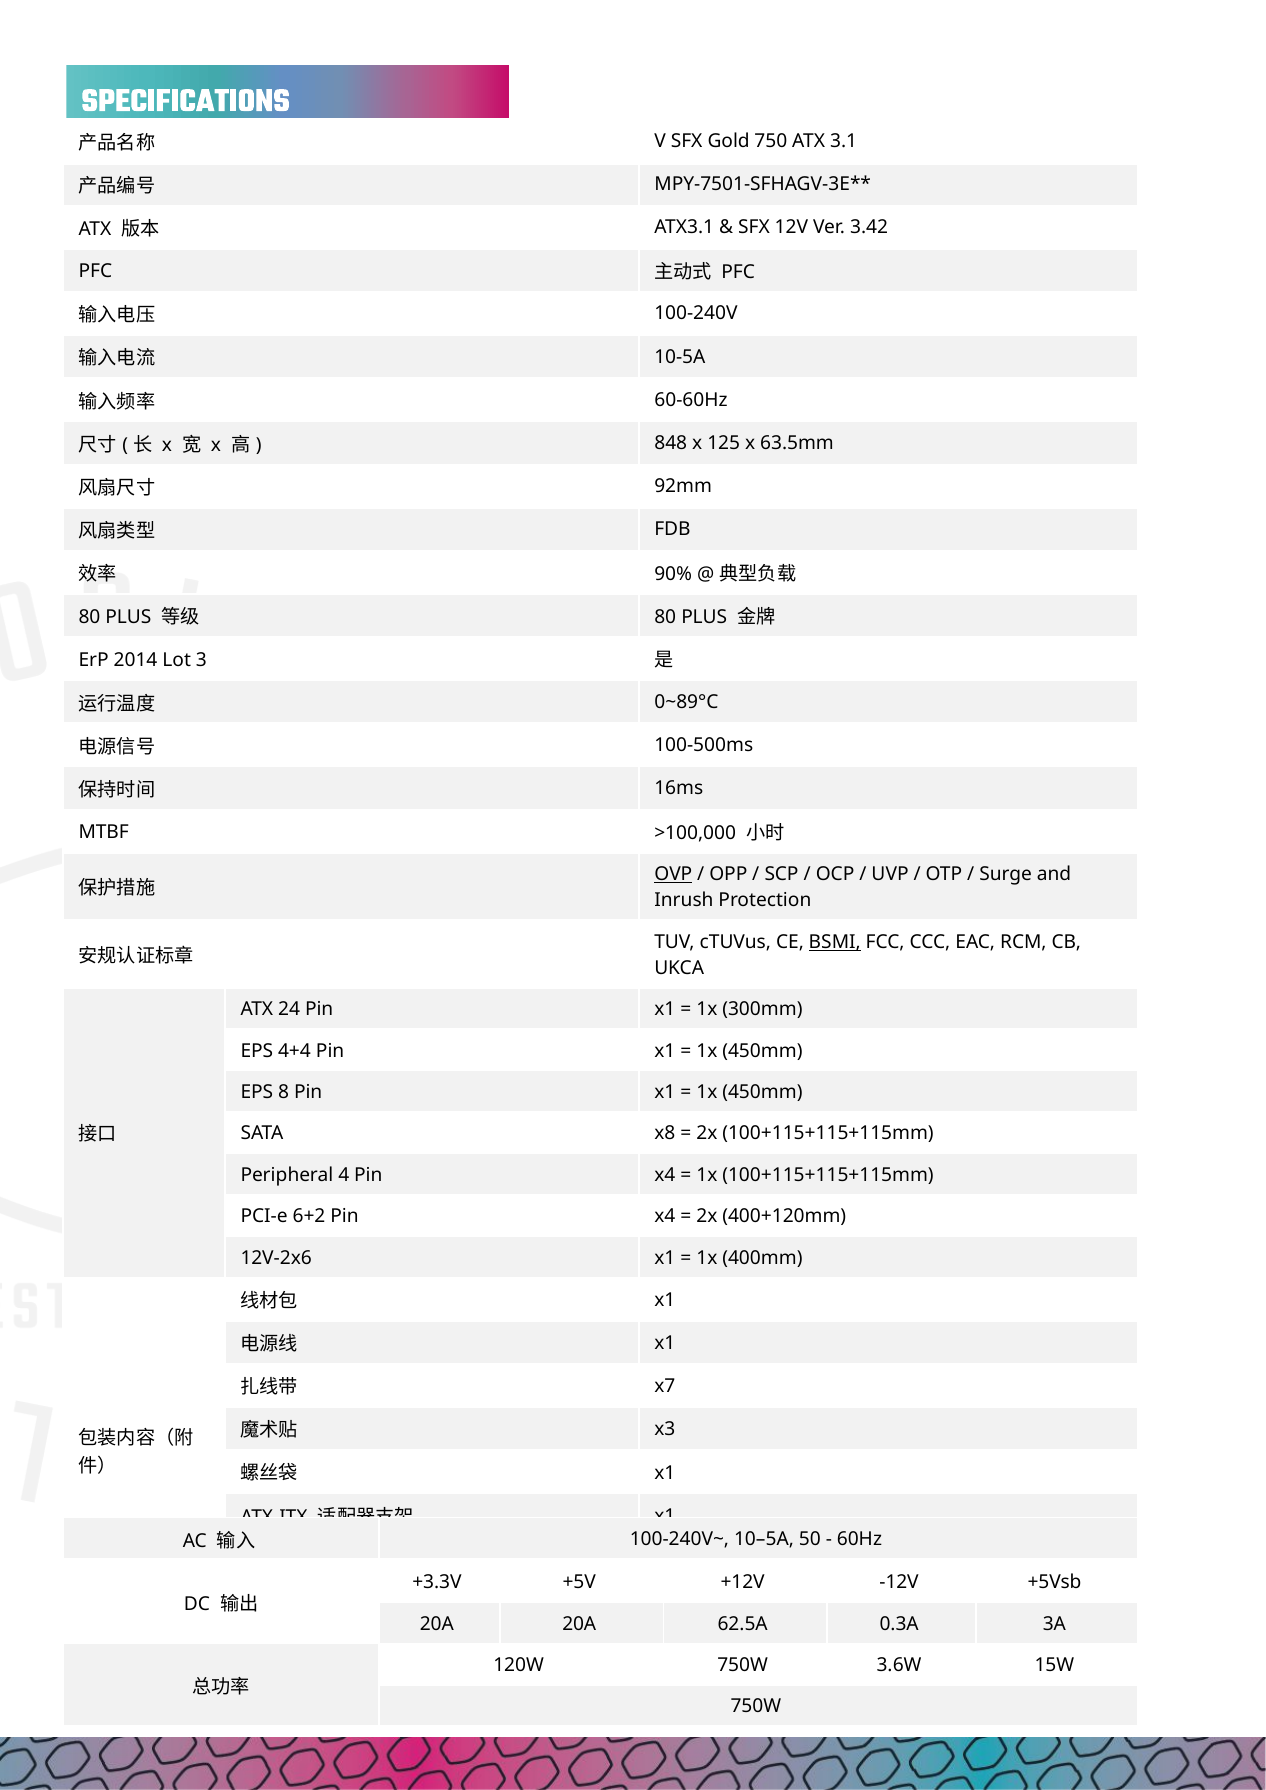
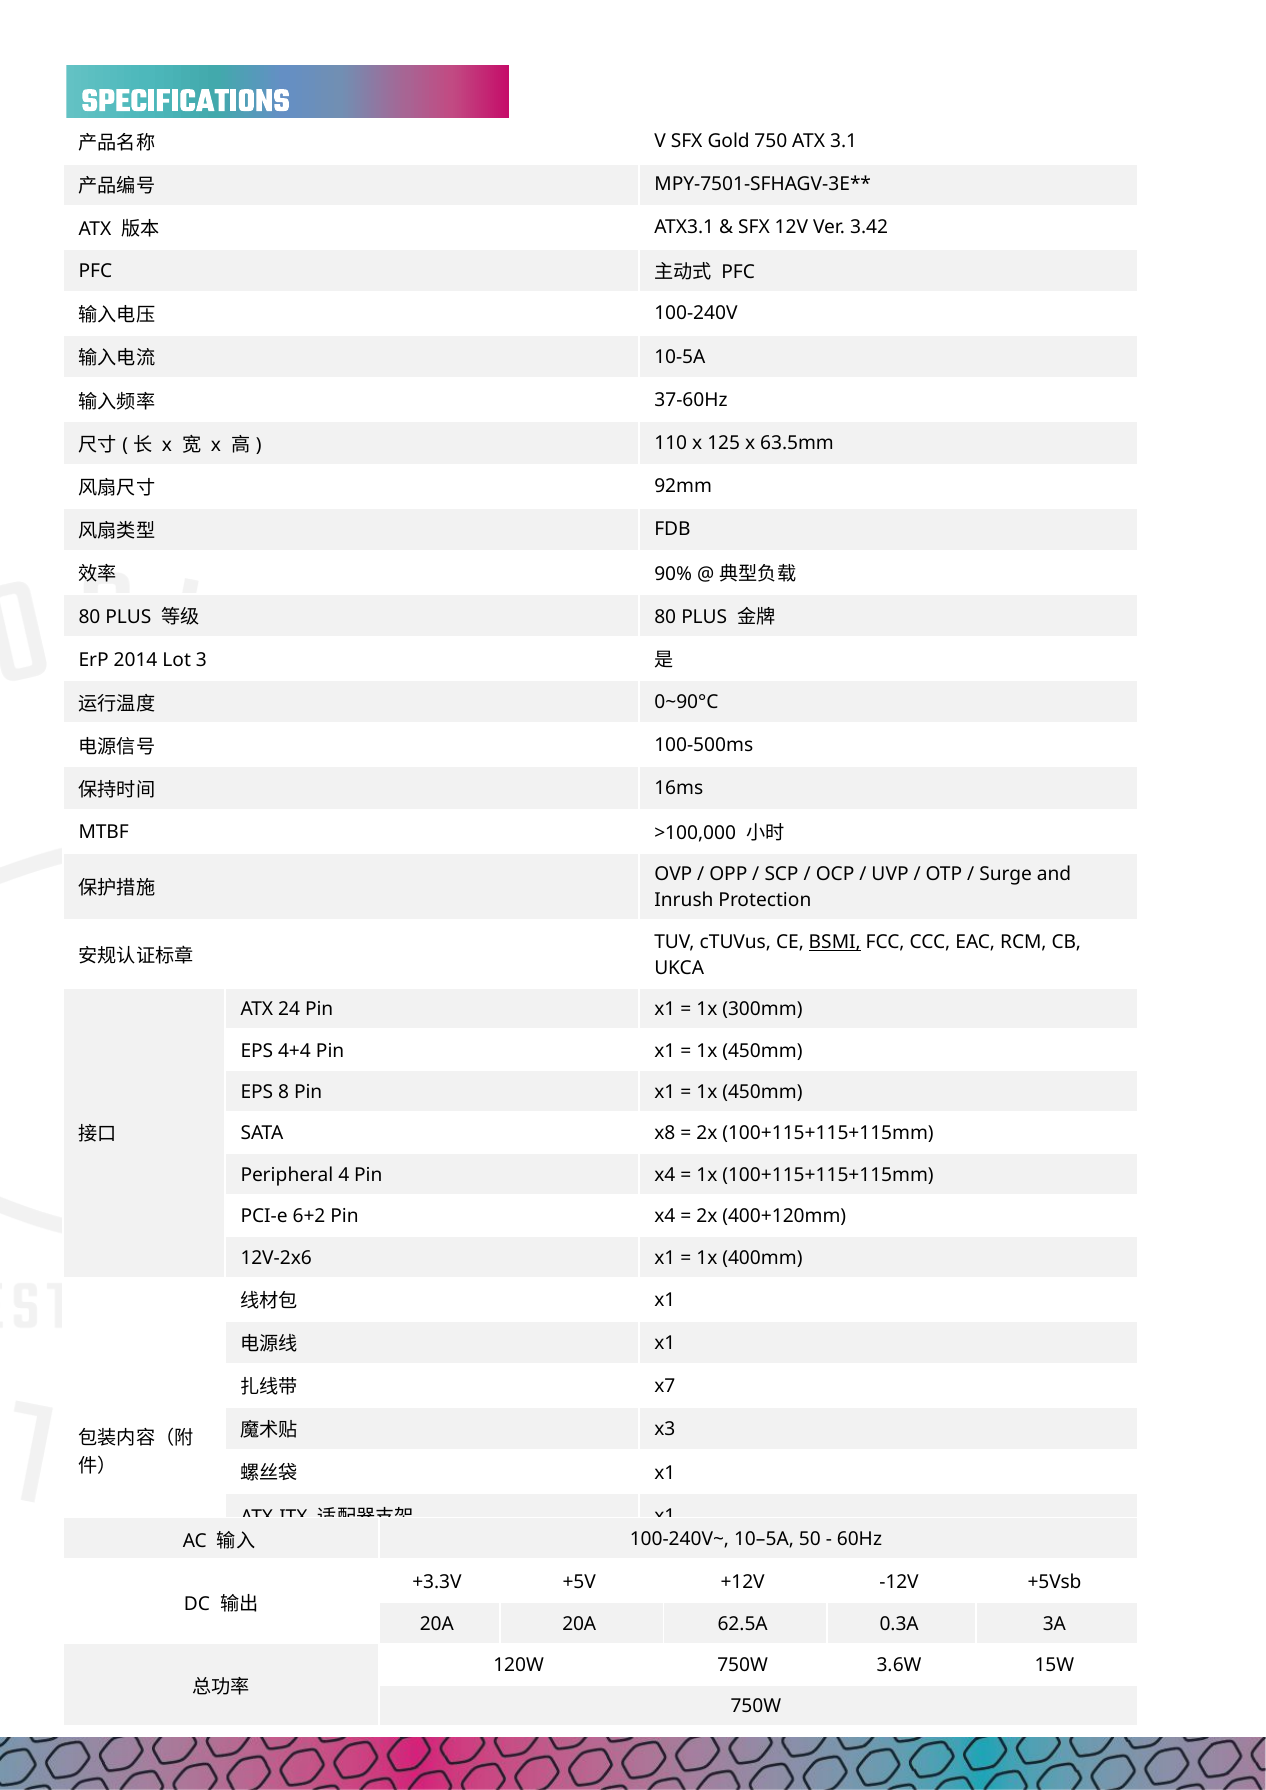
60-60Hz: 60-60Hz -> 37-60Hz (691, 400)
848: 848 -> 110 (671, 443)
0~89°C: 0~89°C -> 0~90°C (686, 702)
OVP underline: present -> none (673, 875)
